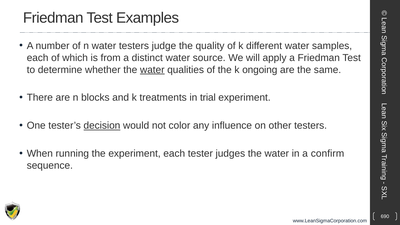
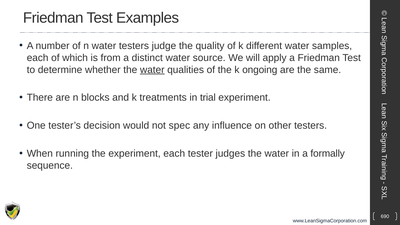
decision underline: present -> none (102, 126)
color: color -> spec (179, 126)
confirm: confirm -> formally (328, 154)
